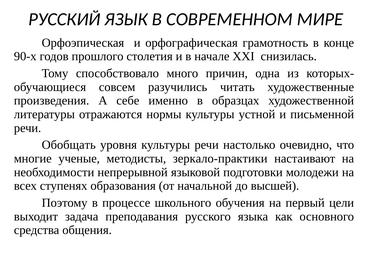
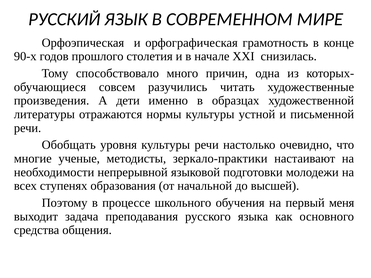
себе: себе -> дети (128, 101)
цели: цели -> меня (342, 203)
